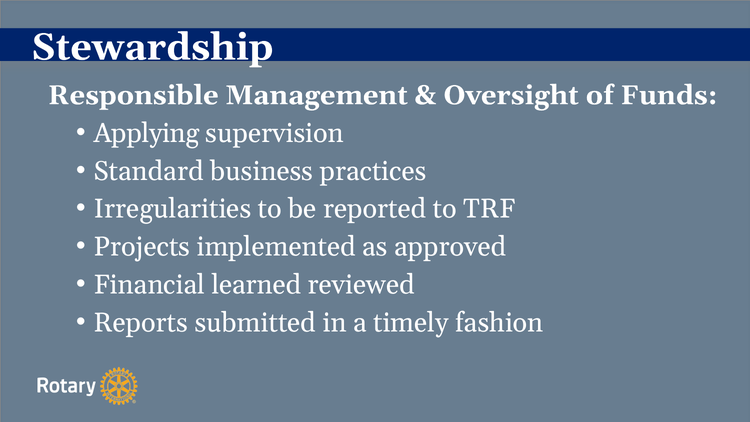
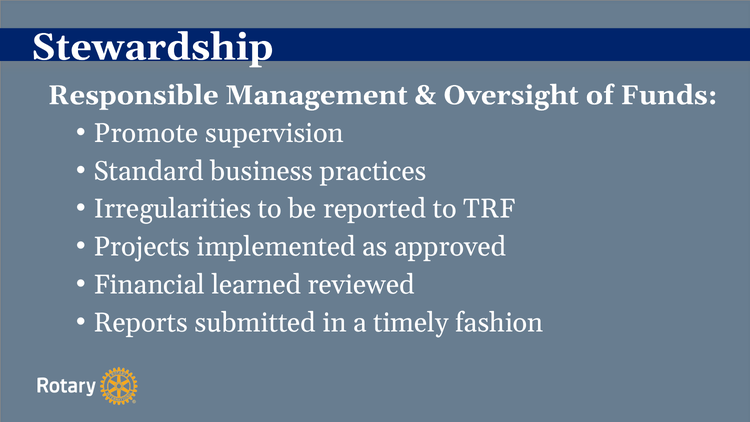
Applying: Applying -> Promote (146, 133)
